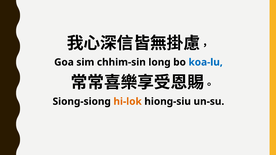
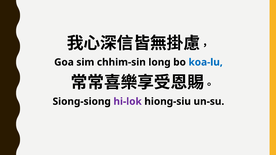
hi-lok colour: orange -> purple (128, 102)
